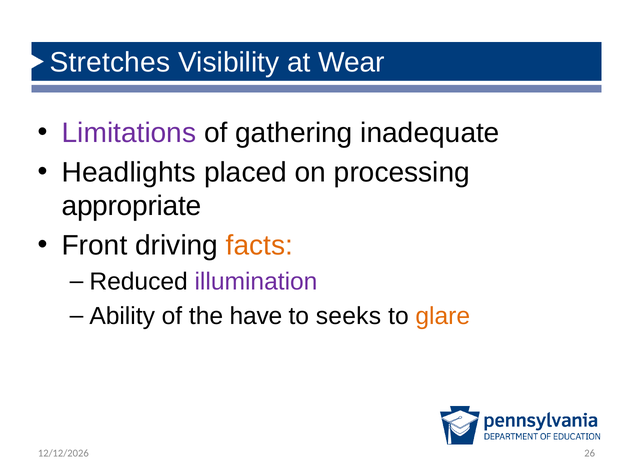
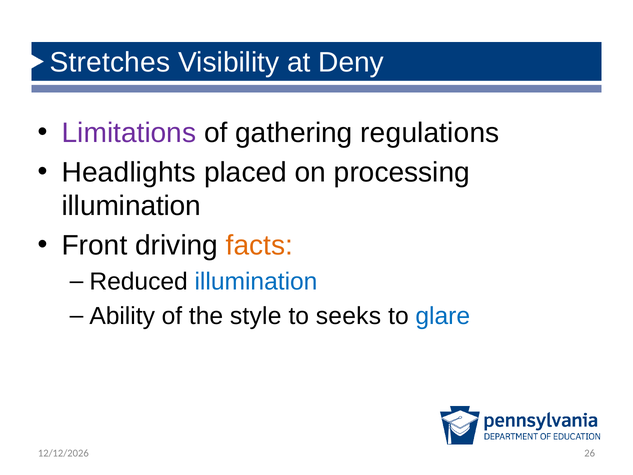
Wear: Wear -> Deny (351, 63)
inadequate: inadequate -> regulations (430, 133)
appropriate: appropriate -> illumination (131, 206)
illumination colour: purple -> blue (256, 282)
have: have -> style (256, 316)
glare colour: orange -> blue (443, 316)
